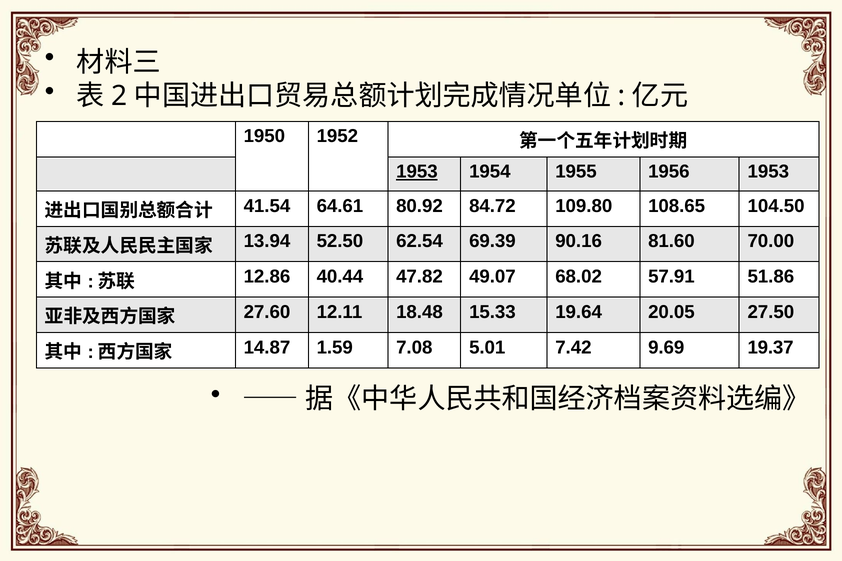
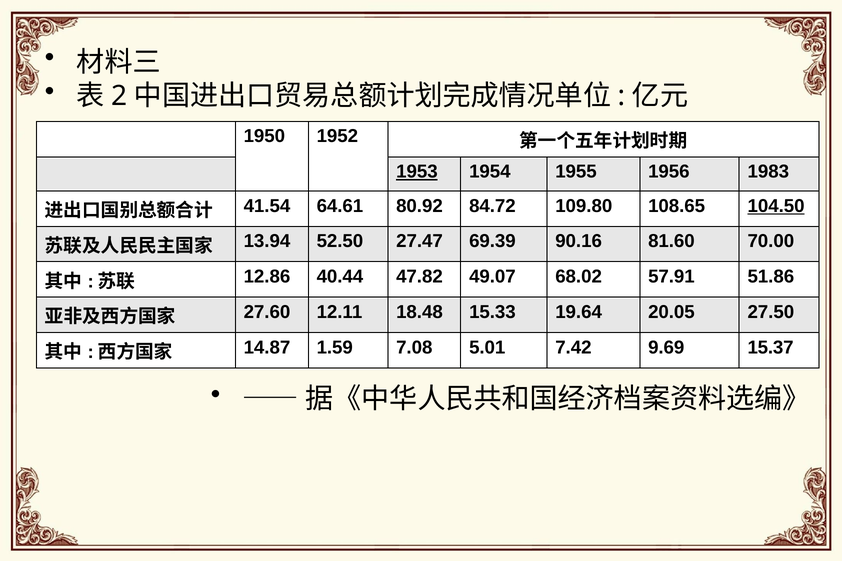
1956 1953: 1953 -> 1983 (768, 172)
104.50 underline: none -> present (776, 206)
62.54: 62.54 -> 27.47 (420, 241)
19.37: 19.37 -> 15.37 (771, 348)
